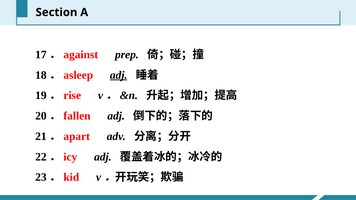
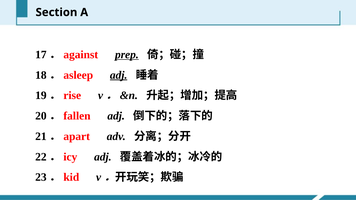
prep underline: none -> present (127, 55)
